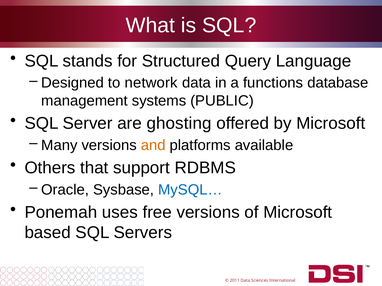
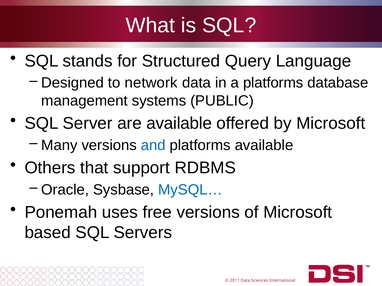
a functions: functions -> platforms (273, 83)
are ghosting: ghosting -> available (179, 123)
and colour: orange -> blue (153, 145)
